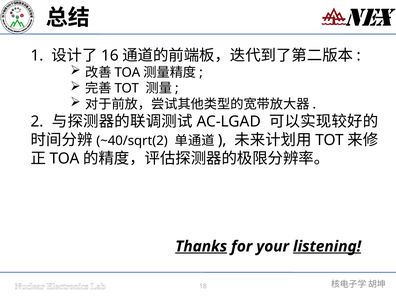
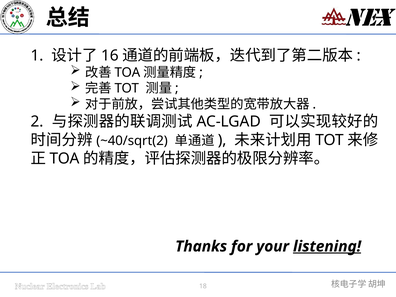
Thanks underline: present -> none (201, 246)
